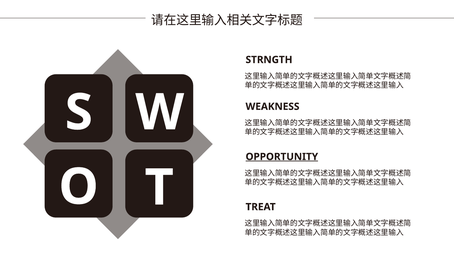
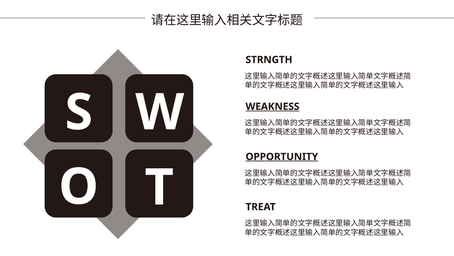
WEAKNESS underline: none -> present (273, 106)
